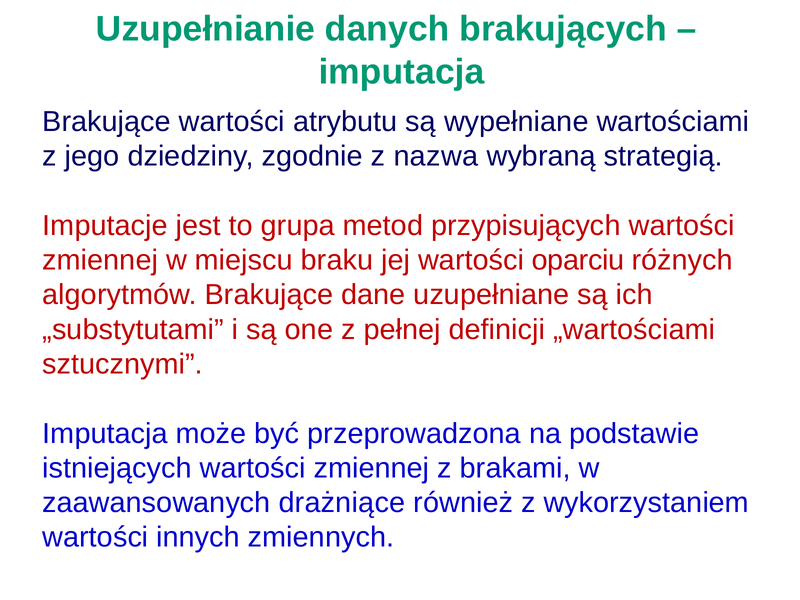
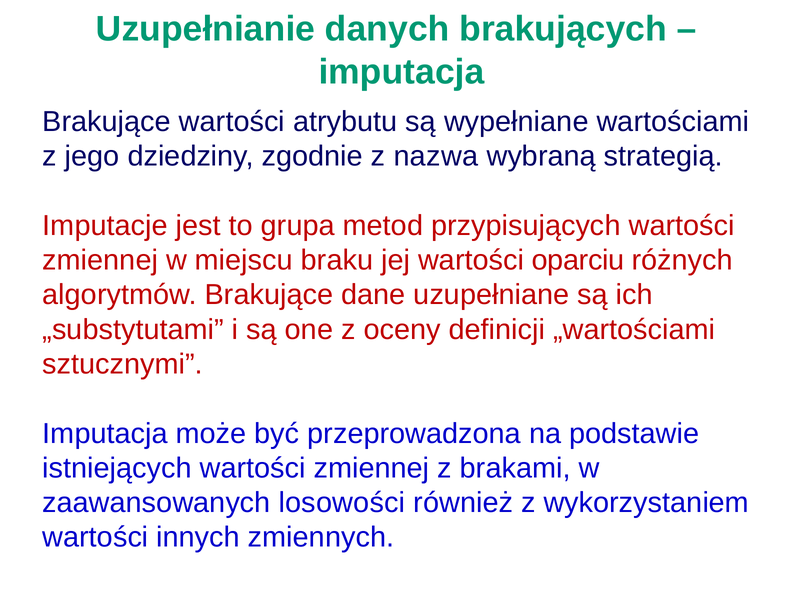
pełnej: pełnej -> oceny (402, 330)
drażniące: drażniące -> losowości (342, 503)
